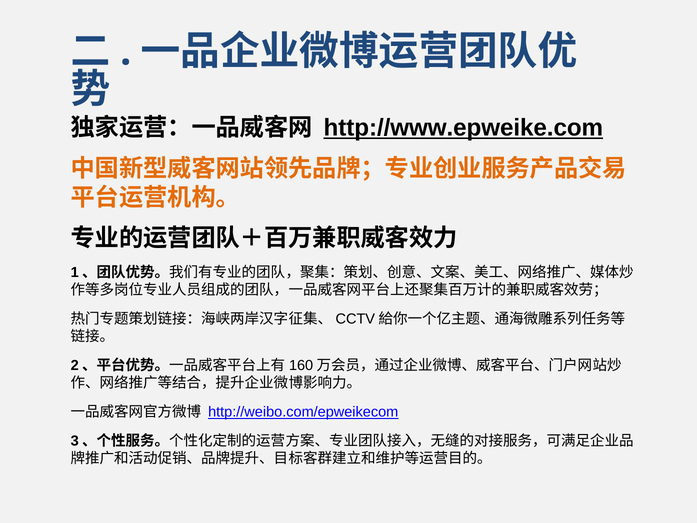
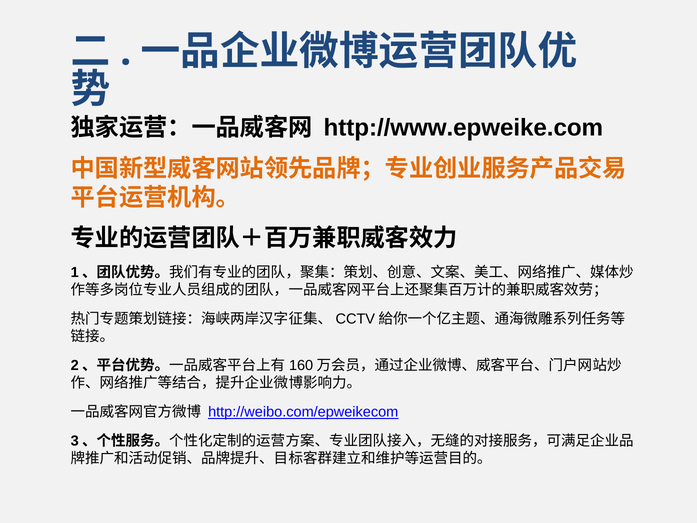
http://www.epweike.com underline: present -> none (463, 128)
